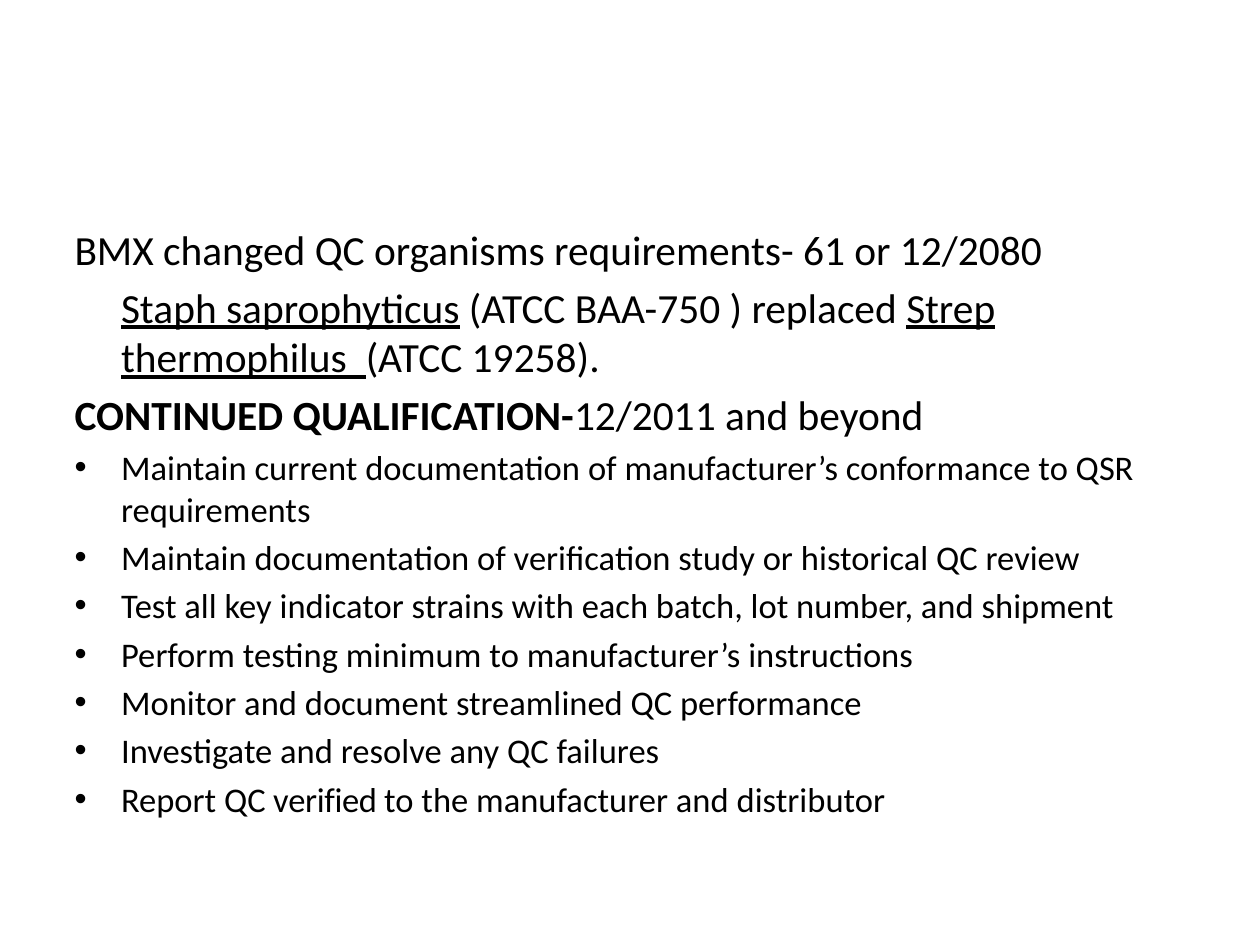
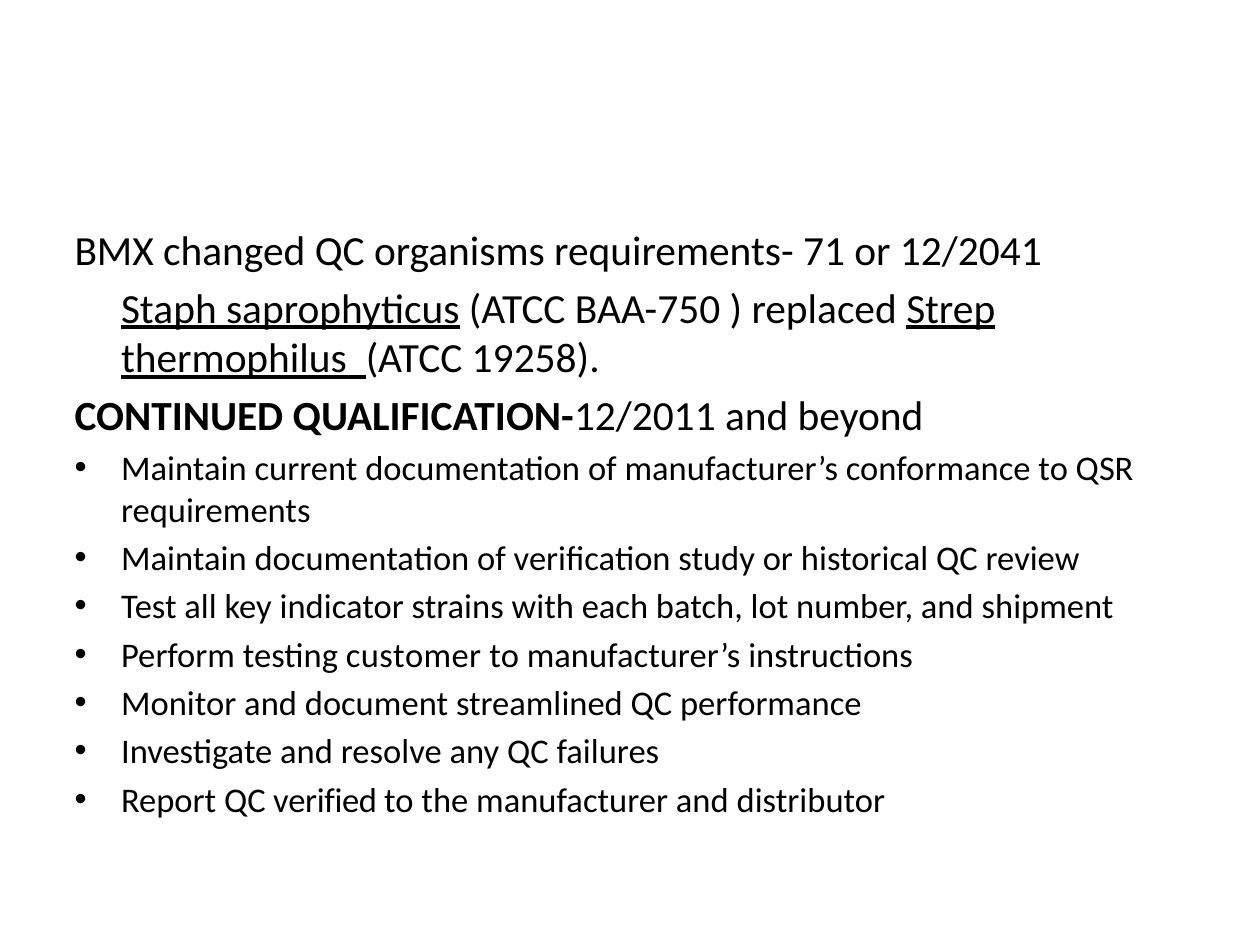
61: 61 -> 71 (824, 251)
12/2080: 12/2080 -> 12/2041 (971, 251)
minimum: minimum -> customer (414, 655)
